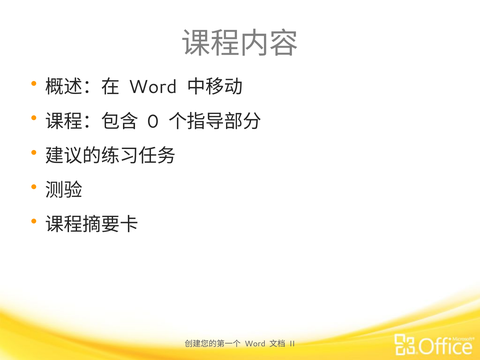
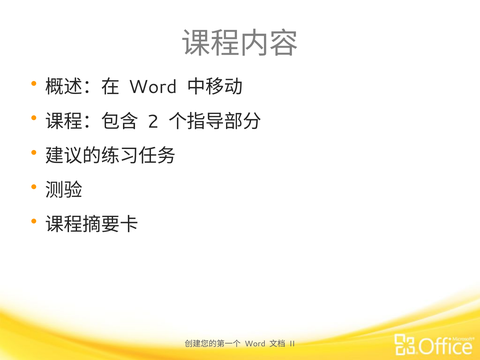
0: 0 -> 2 (153, 122)
